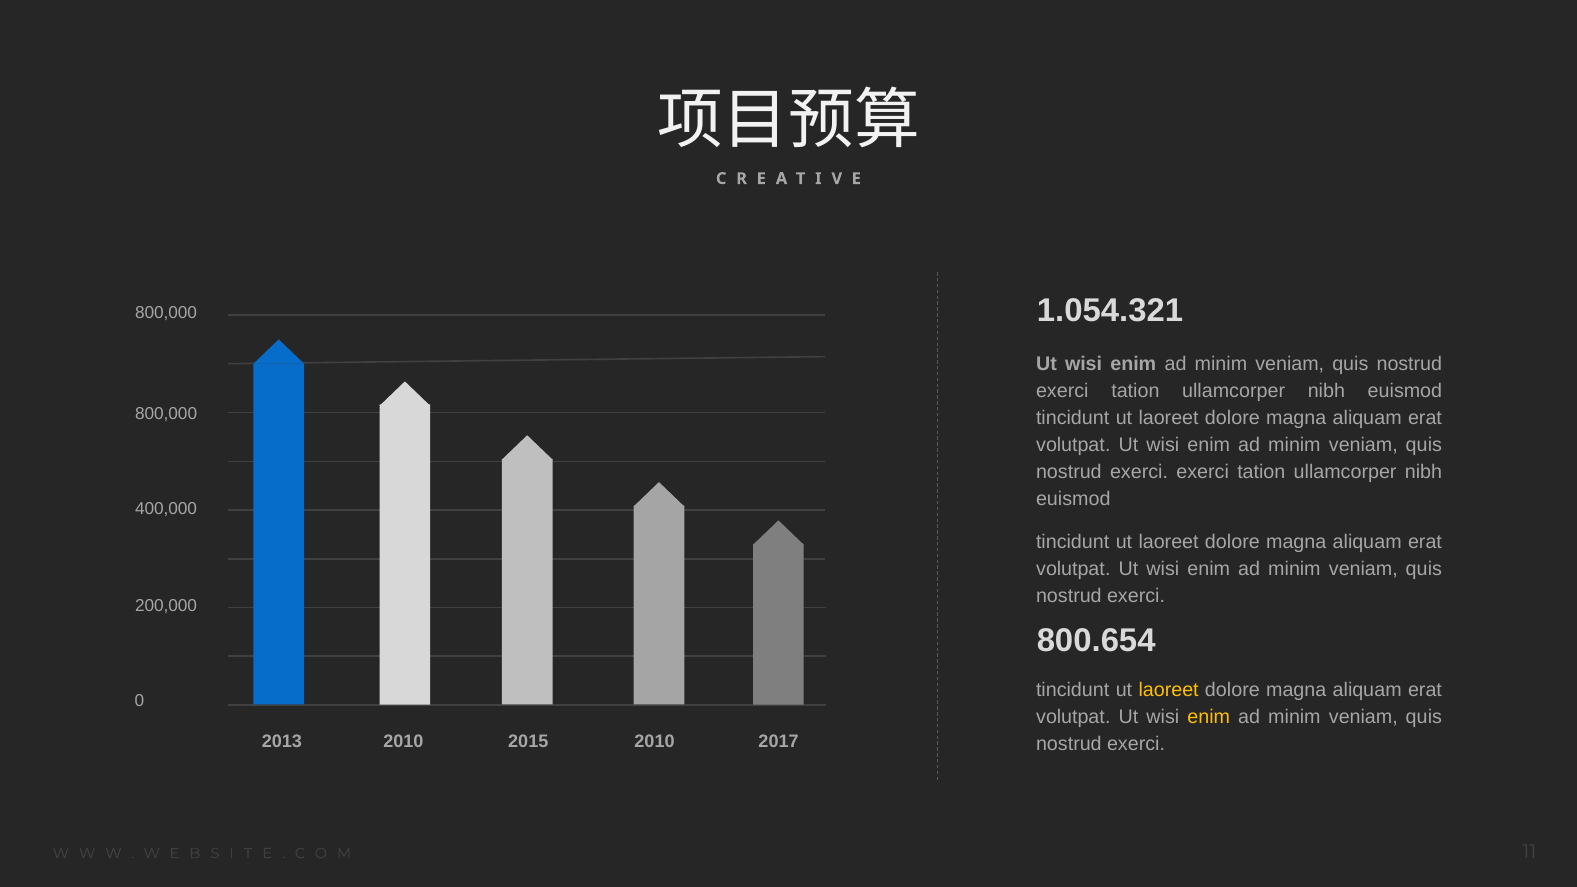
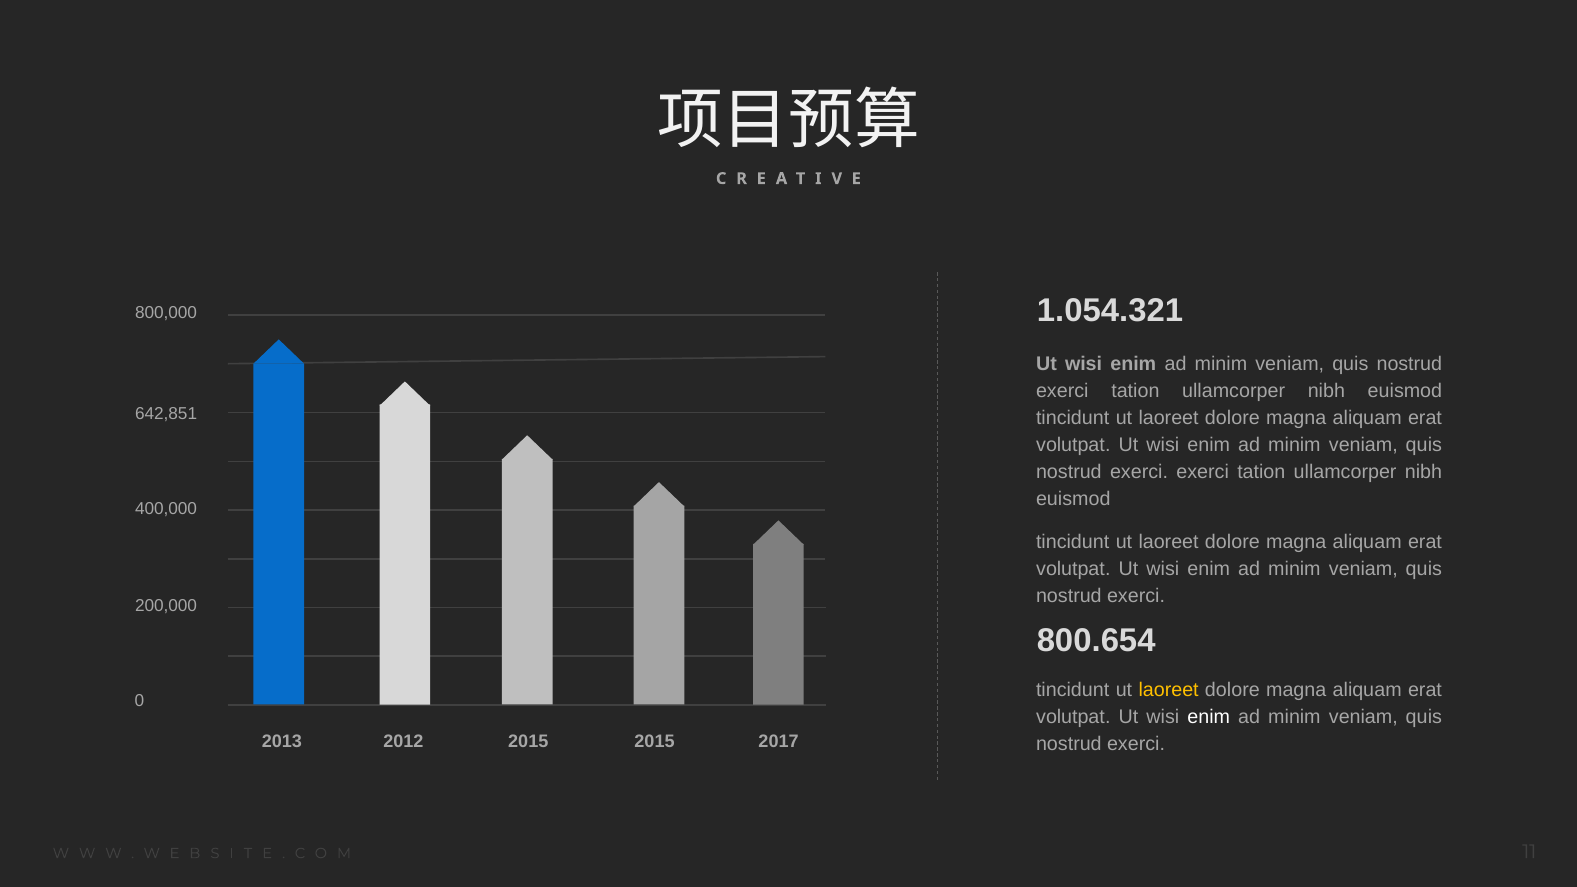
800,000: 800,000 -> 642,851 (166, 413)
enim colour: yellow -> white (1209, 717)
2013 2010: 2010 -> 2012 (403, 742)
2015 2010: 2010 -> 2015 (655, 742)
